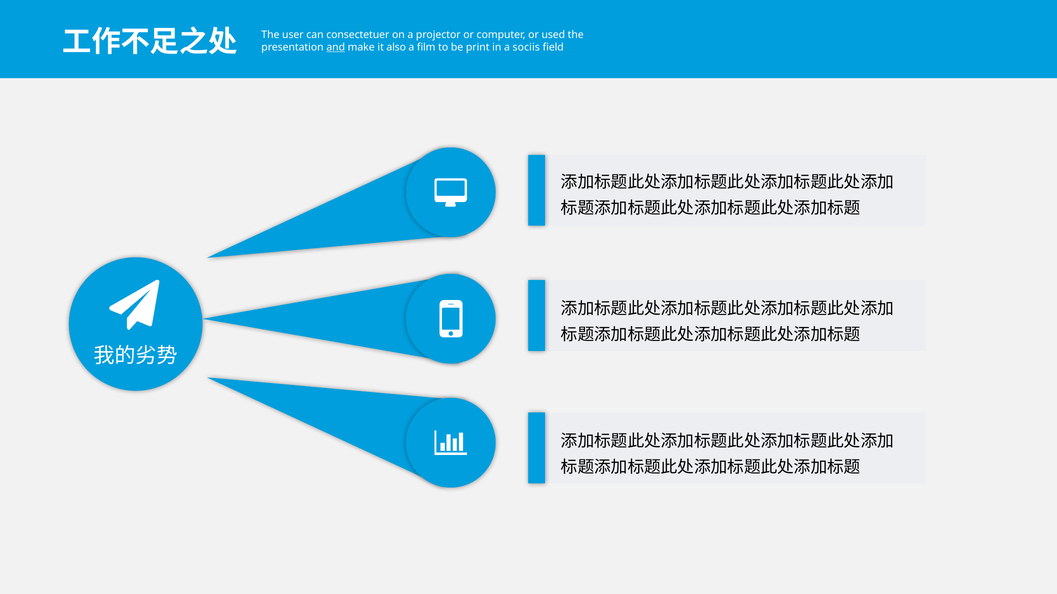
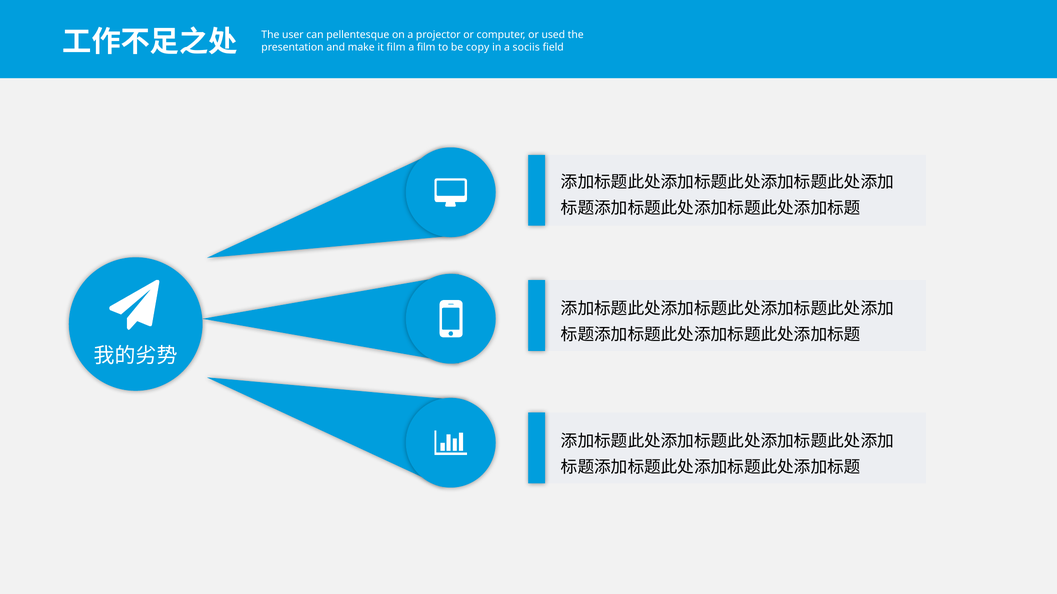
consectetuer: consectetuer -> pellentesque (358, 35)
and underline: present -> none (336, 47)
it also: also -> film (396, 47)
print: print -> copy (478, 47)
